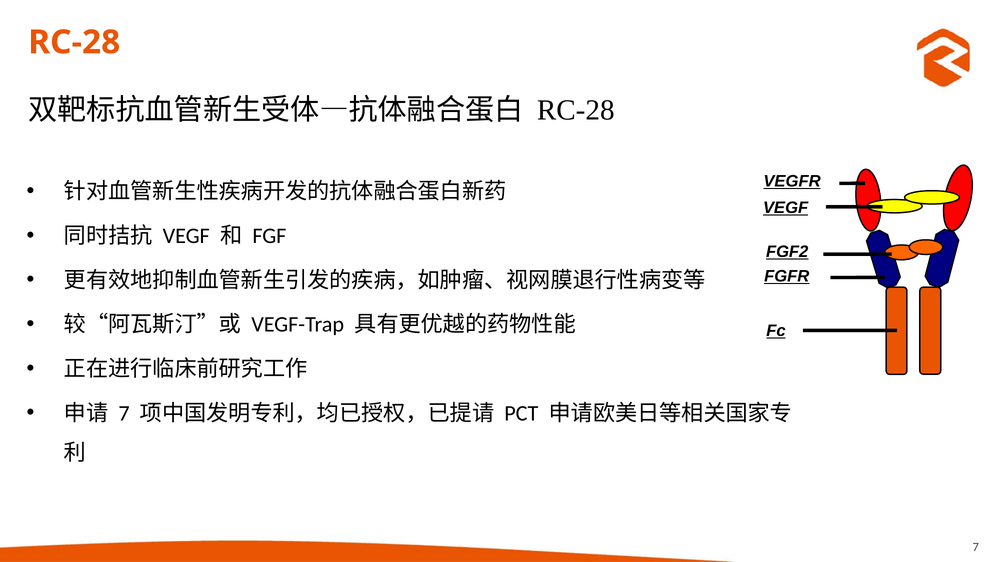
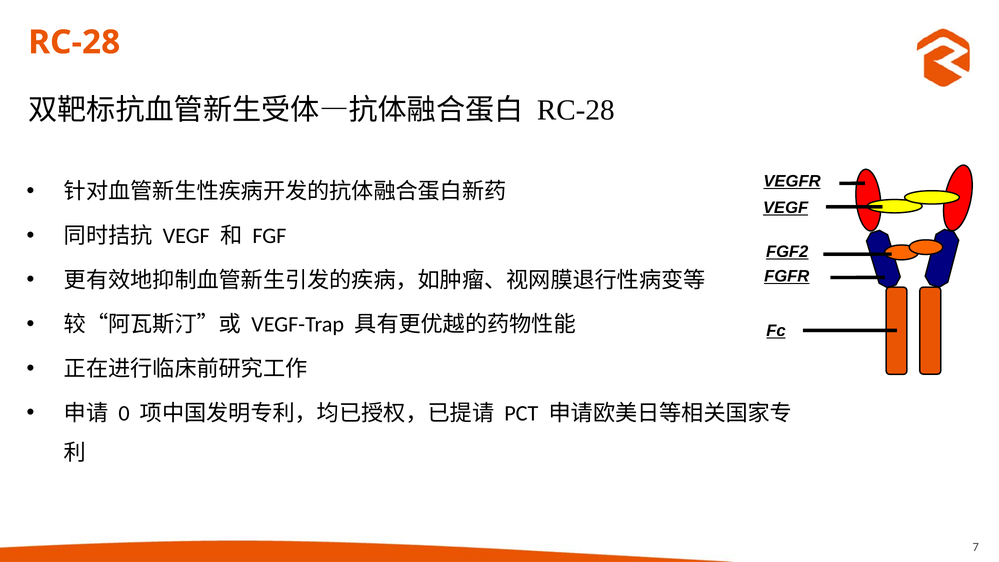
7: 7 -> 0 (124, 413)
